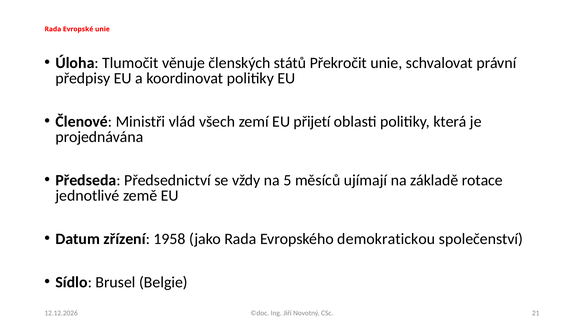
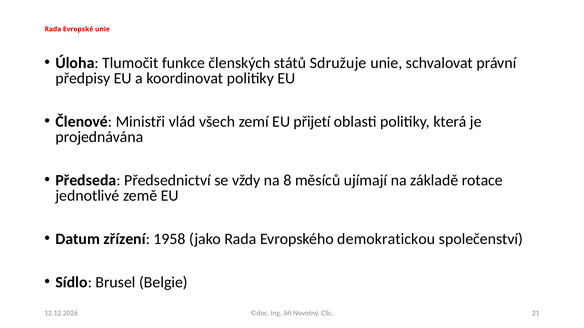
věnuje: věnuje -> funkce (184, 63)
Překročit: Překročit -> Sdružuje (338, 63)
5: 5 -> 8 (287, 181)
